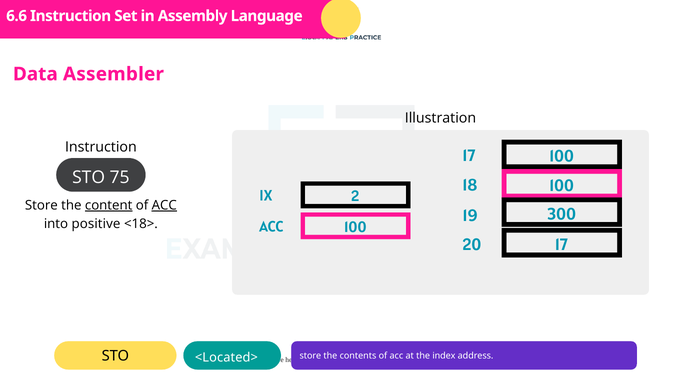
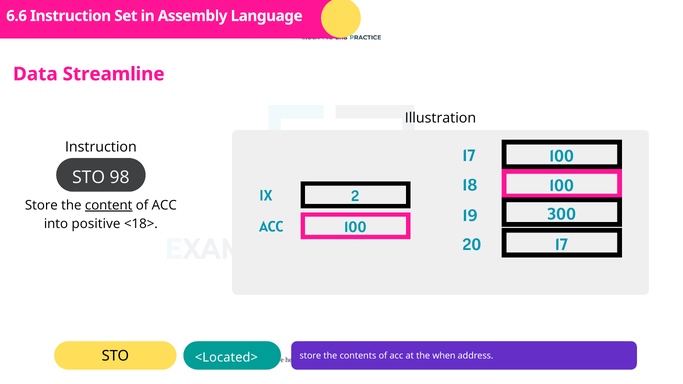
Assembler: Assembler -> Streamline (114, 74)
75: 75 -> 98 (120, 177)
ACC underline: present -> none (164, 205)
index: index -> when (444, 356)
